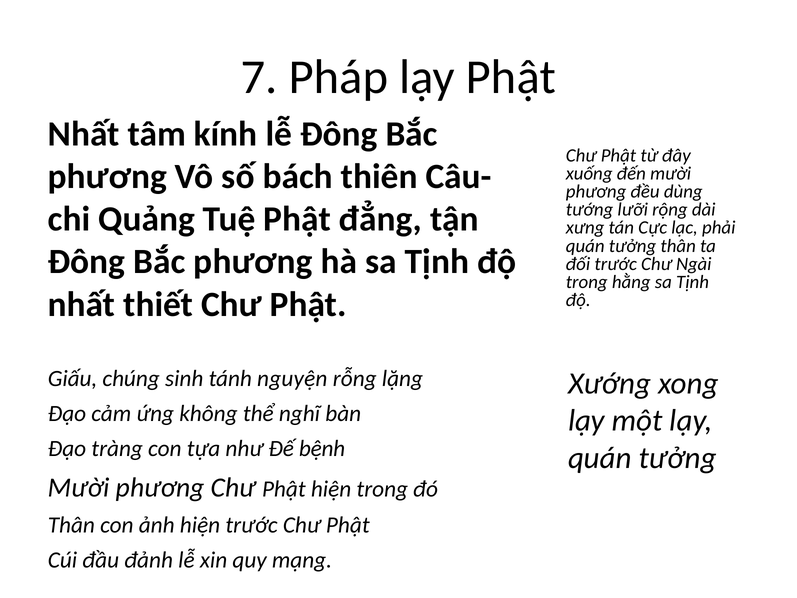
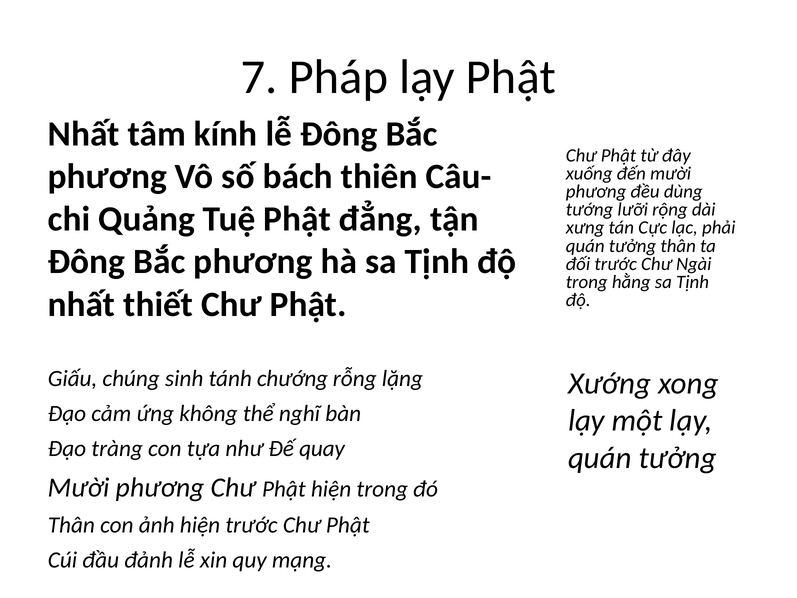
nguyện: nguyện -> chướng (292, 378)
bệnh: bệnh -> quay (322, 448)
